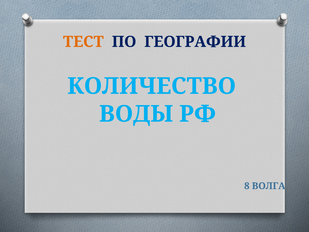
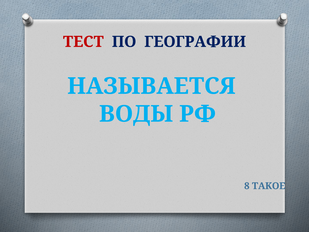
ТЕСТ colour: orange -> red (83, 42)
КОЛИЧЕСТВО: КОЛИЧЕСТВО -> НАЗЫВАЕТСЯ (151, 86)
ВОЛГА: ВОЛГА -> ТАКОЕ (269, 186)
